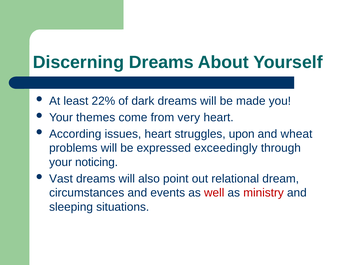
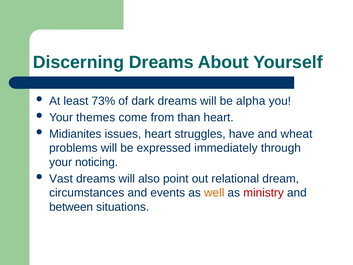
22%: 22% -> 73% (103, 101)
made: made -> alpha (251, 101)
very: very -> than (189, 117)
According: According -> Midianites (75, 134)
upon: upon -> have (242, 134)
exceedingly: exceedingly -> immediately (226, 148)
well colour: red -> orange (214, 193)
sleeping: sleeping -> between (71, 207)
